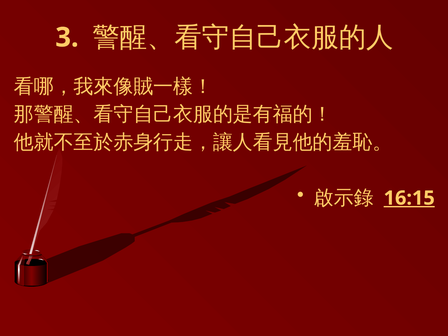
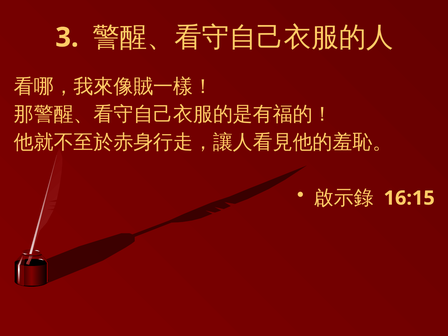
16:15 underline: present -> none (409, 198)
